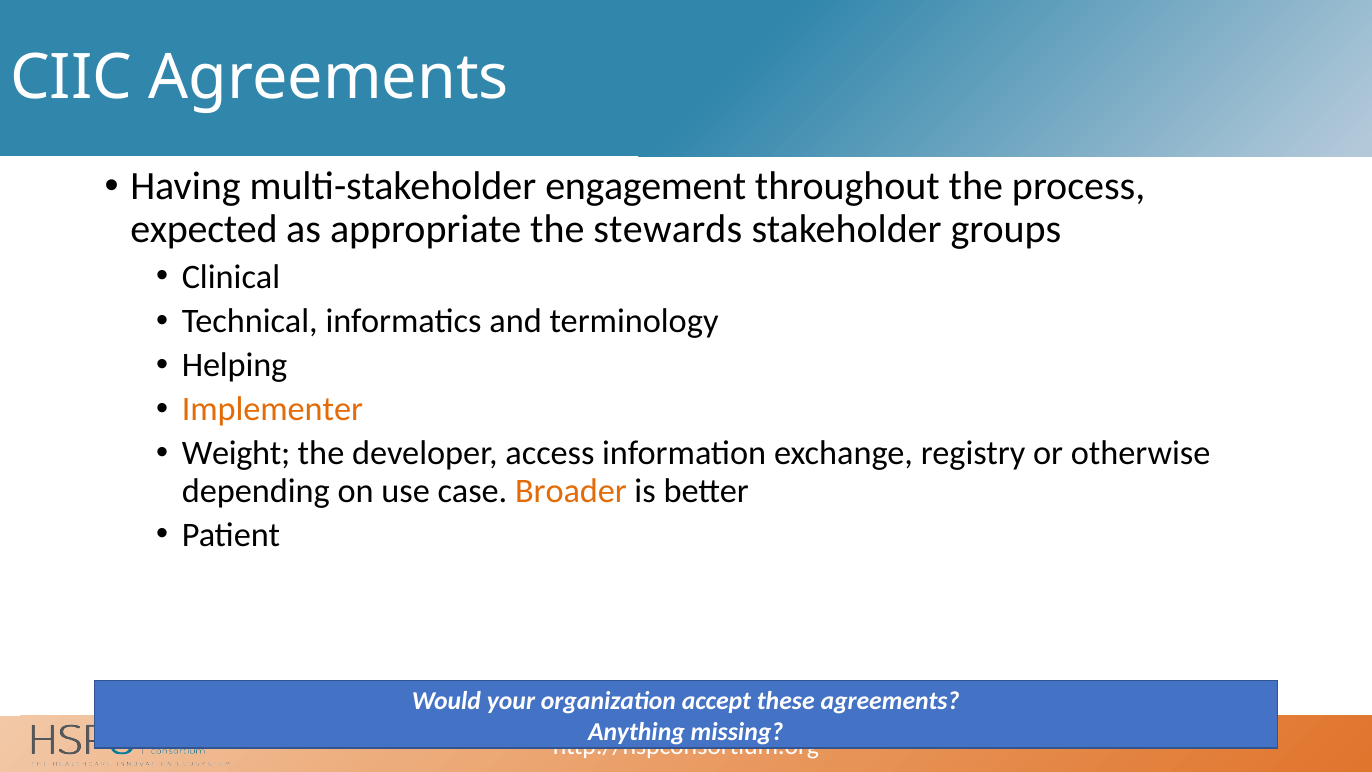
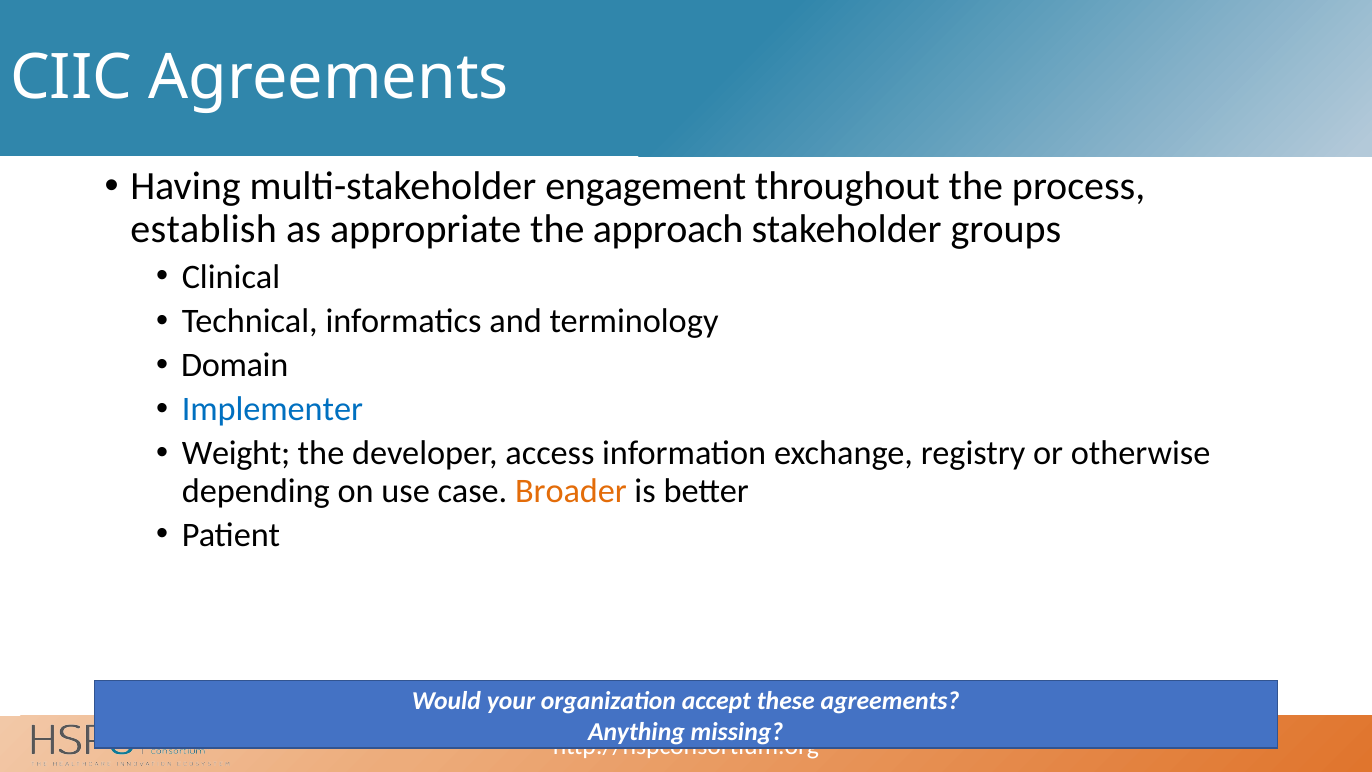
expected: expected -> establish (204, 230)
stewards: stewards -> approach (668, 230)
Helping: Helping -> Domain (235, 365)
Implementer colour: orange -> blue (272, 409)
